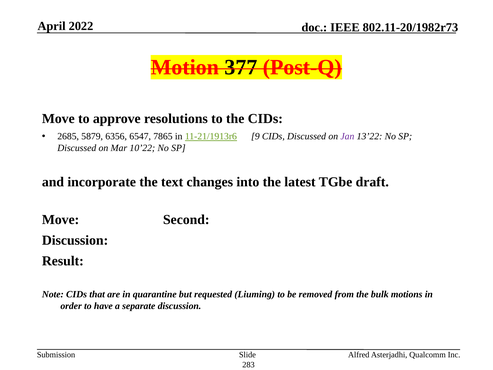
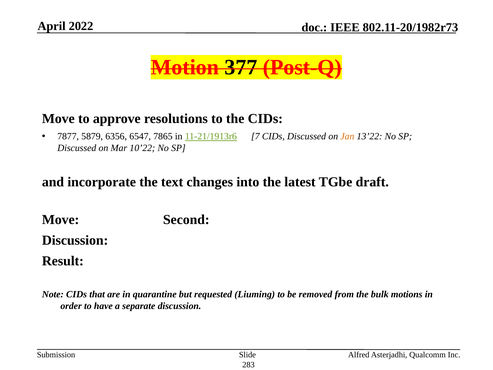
2685: 2685 -> 7877 (68, 136)
9: 9 -> 7 (255, 136)
Jan colour: purple -> orange (347, 136)
